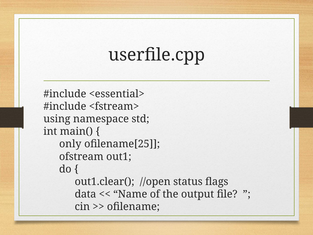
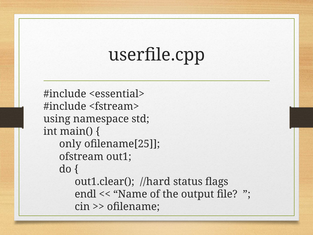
//open: //open -> //hard (155, 181)
data: data -> endl (85, 194)
